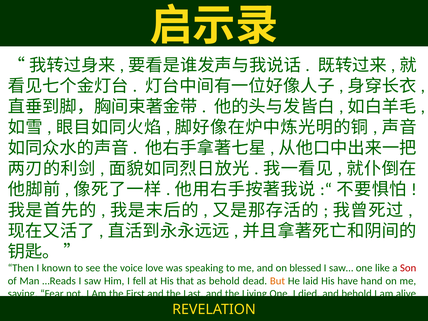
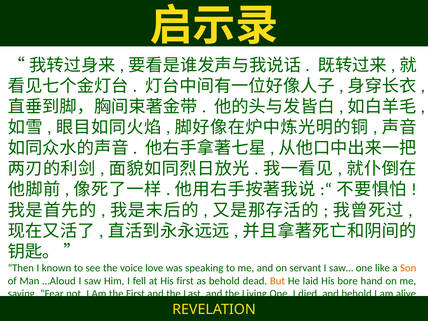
blessed: blessed -> servant (305, 268)
Son colour: red -> orange (408, 268)
…Reads: …Reads -> …Aloud (59, 281)
His that: that -> first (185, 281)
His have: have -> bore (348, 281)
